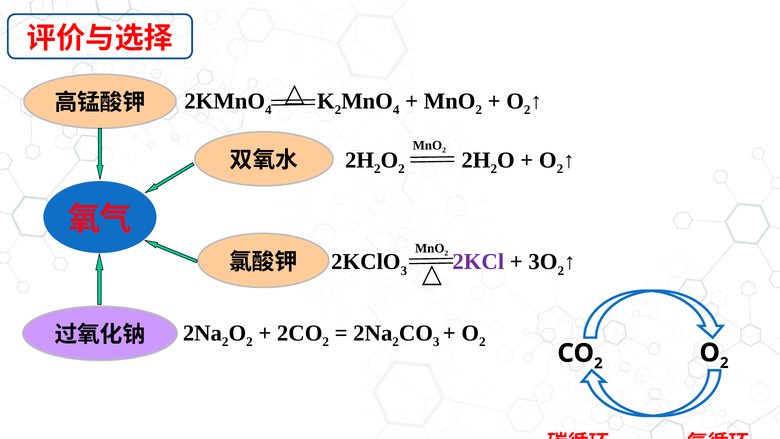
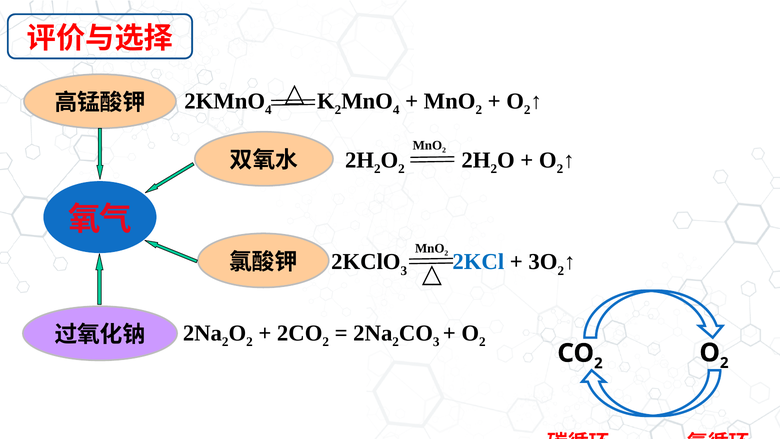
2KCl colour: purple -> blue (478, 262)
